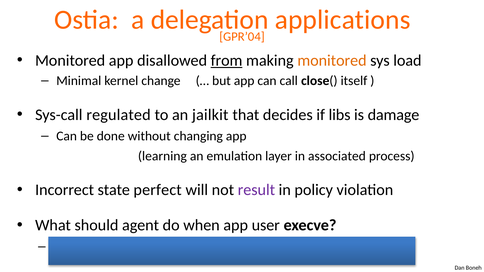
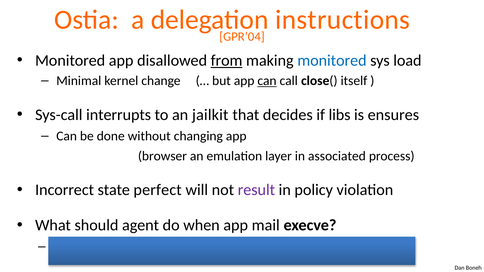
applications: applications -> instructions (343, 20)
monitored colour: orange -> blue (332, 61)
can underline: none -> present (267, 81)
regulated: regulated -> interrupts (119, 115)
damage: damage -> ensures (393, 115)
learning: learning -> browser (162, 156)
user: user -> mail (266, 226)
